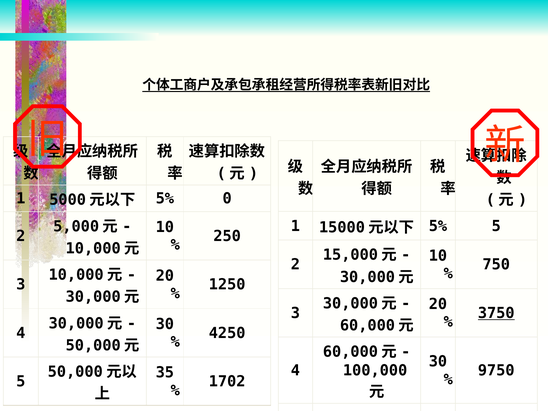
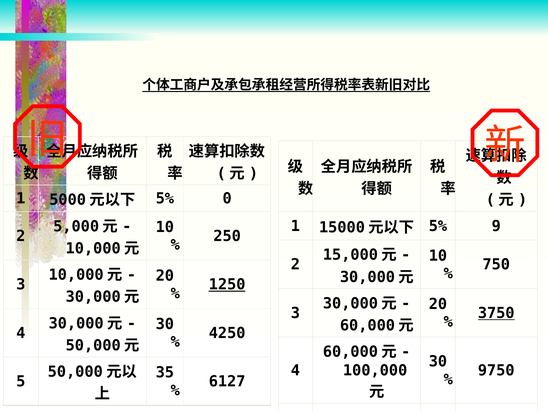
5% 5: 5 -> 9 (496, 226)
1250 underline: none -> present (227, 285)
1702: 1702 -> 6127 (227, 381)
